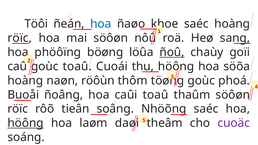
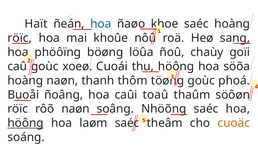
Töôi: Töôi -> Haït (36, 24)
mai söôøn: söôøn -> khoûe (111, 38)
ñoû underline: present -> none (172, 52)
goùc toaû: toaû -> xoeø (77, 66)
röôùn: röôùn -> thanh (98, 81)
rôõ tieân: tieân -> naøn (76, 109)
laøm daøi: daøi -> saéc (127, 123)
cuoäc colour: purple -> orange (234, 123)
